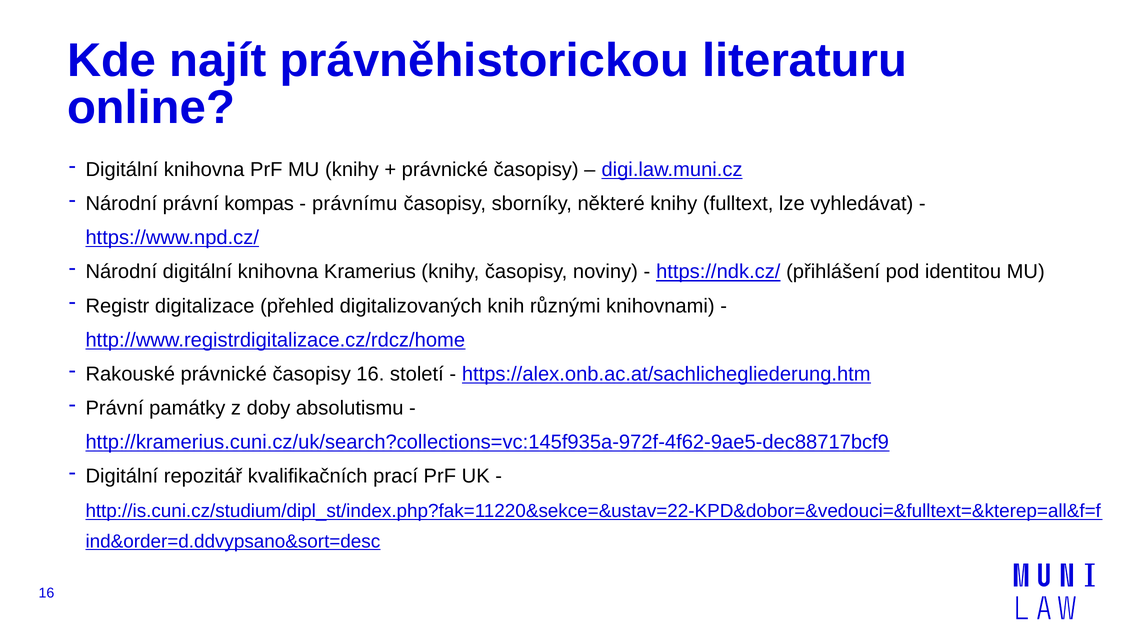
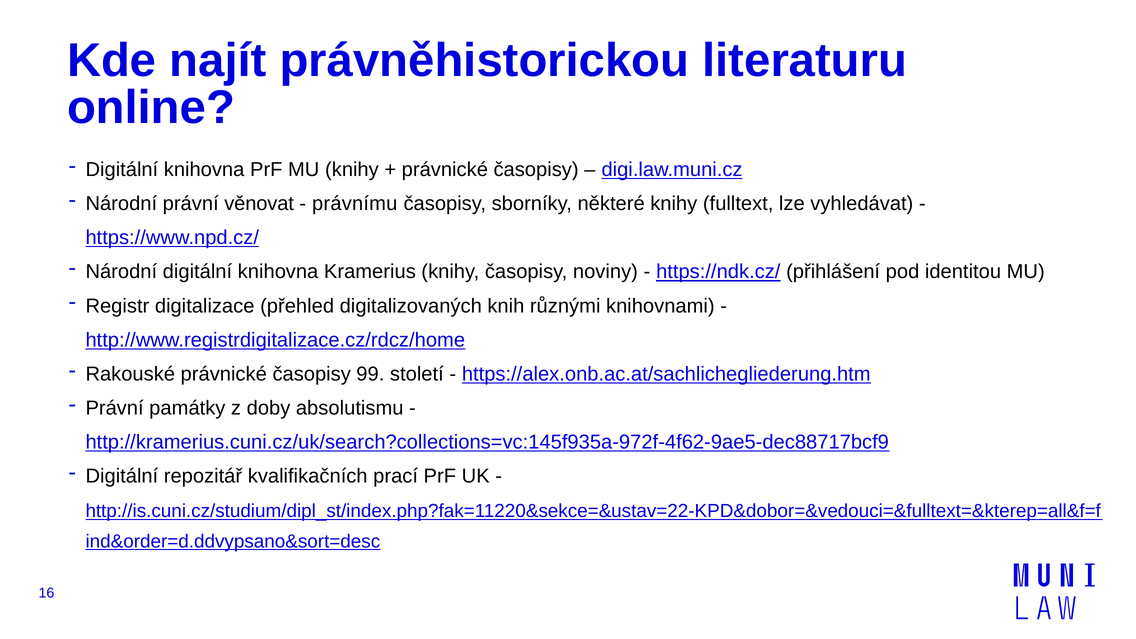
kompas: kompas -> věnovat (259, 204)
časopisy 16: 16 -> 99 (370, 374)
